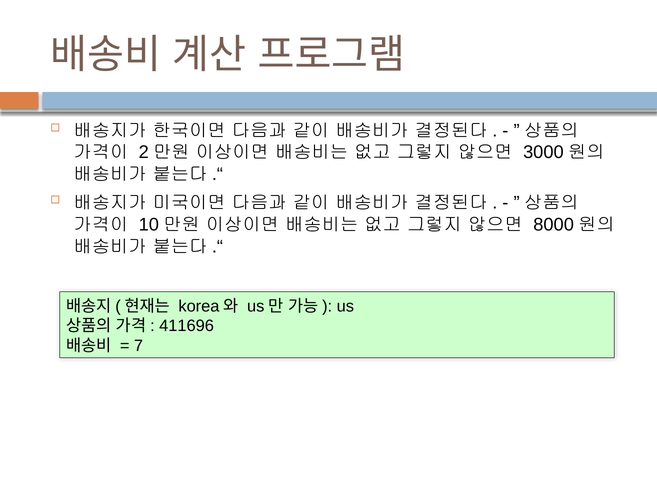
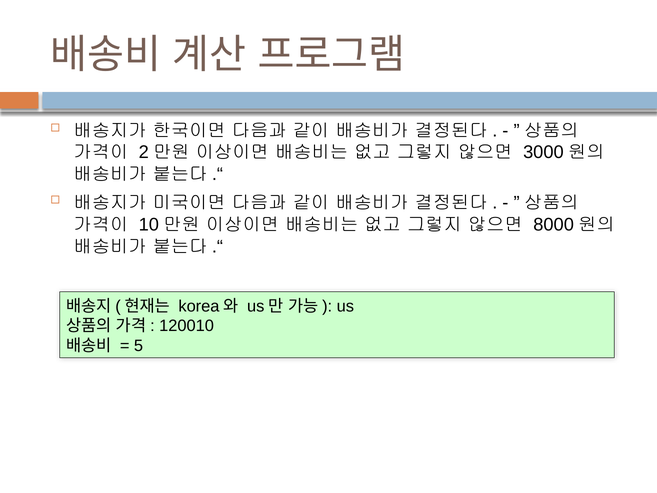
411696: 411696 -> 120010 (187, 326)
7: 7 -> 5 (139, 345)
